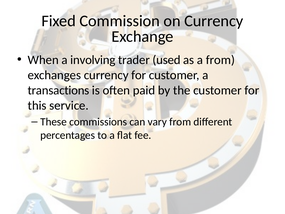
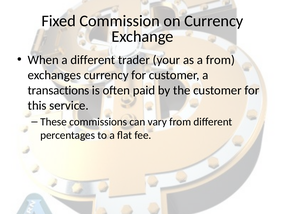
a involving: involving -> different (93, 60)
used: used -> your (166, 60)
